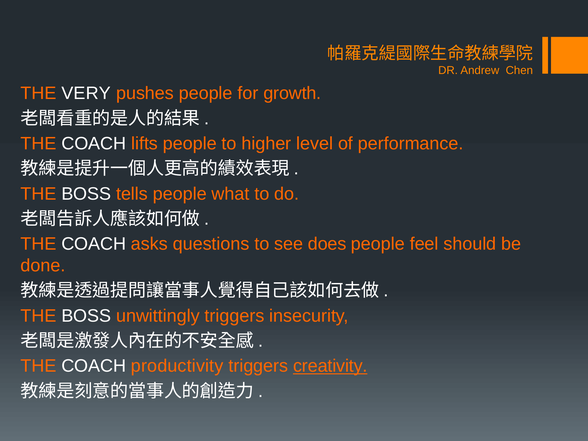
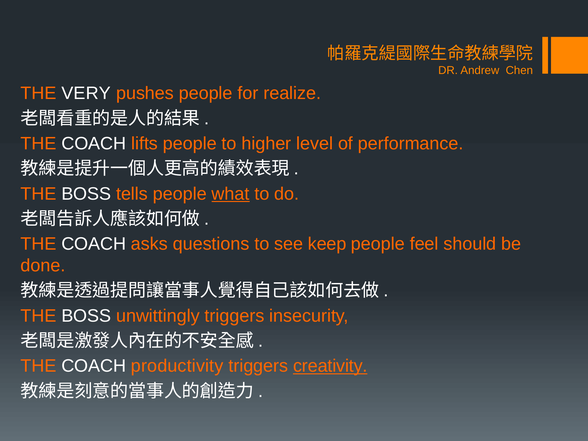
growth: growth -> realize (292, 93)
what underline: none -> present (231, 194)
does: does -> keep (327, 244)
